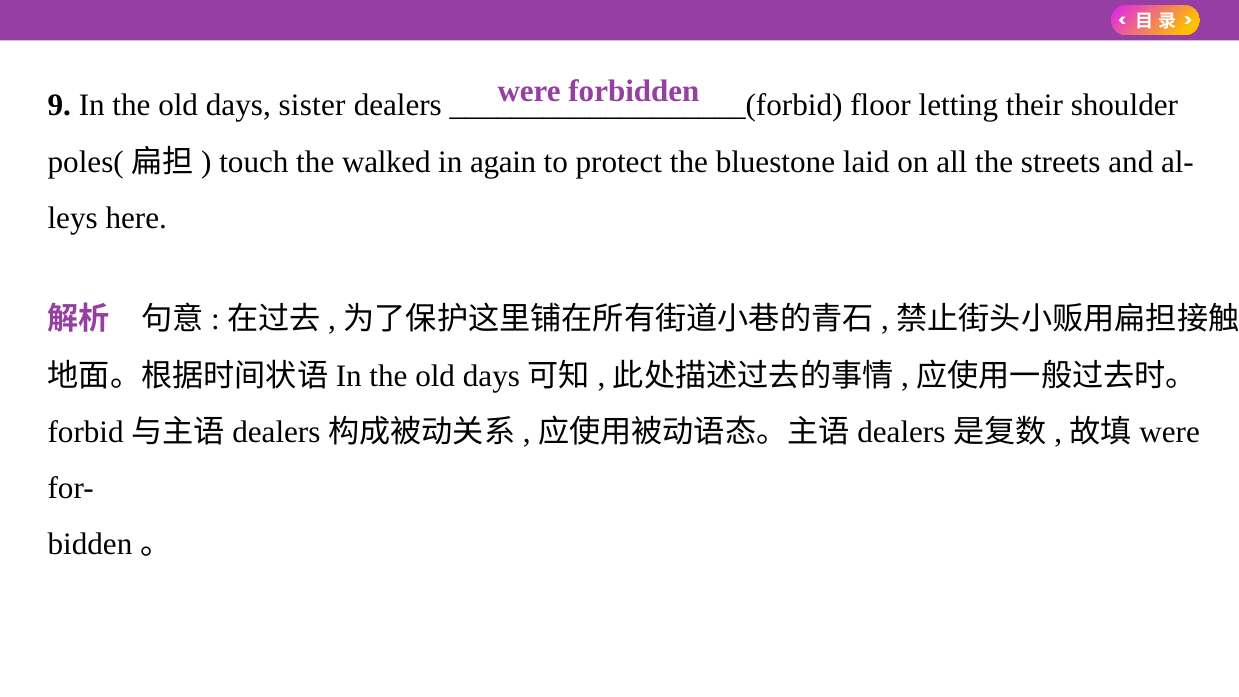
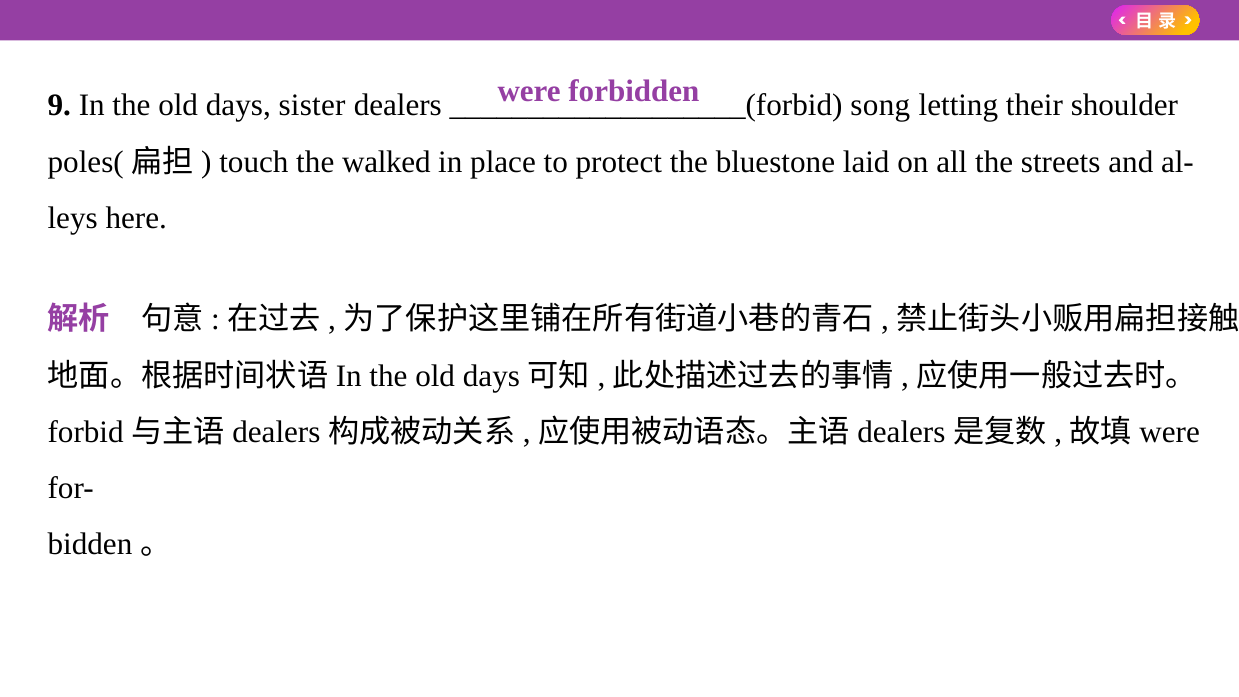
floor: floor -> song (880, 106)
again: again -> place (503, 162)
